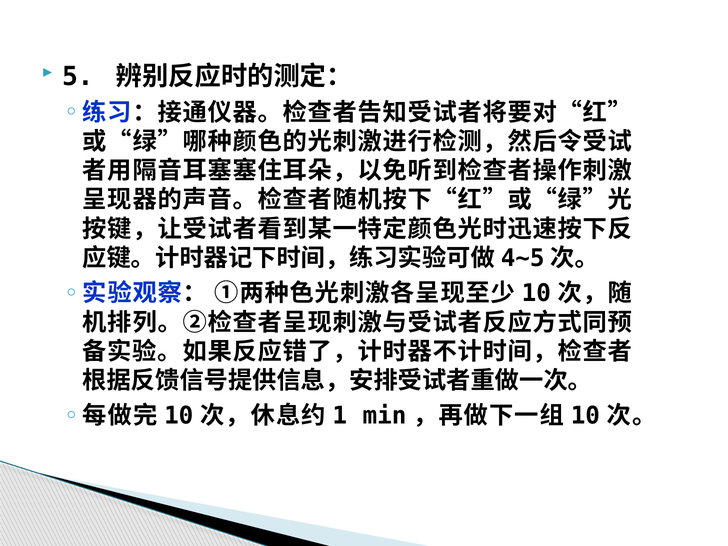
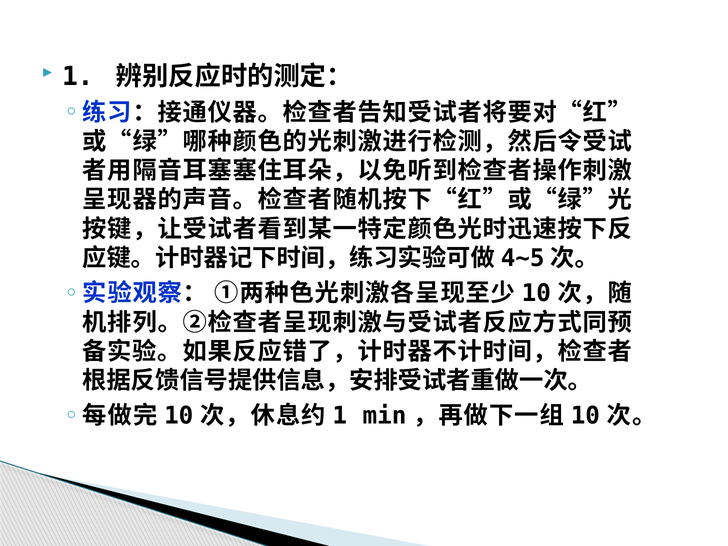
5: 5 -> 1 (78, 76)
